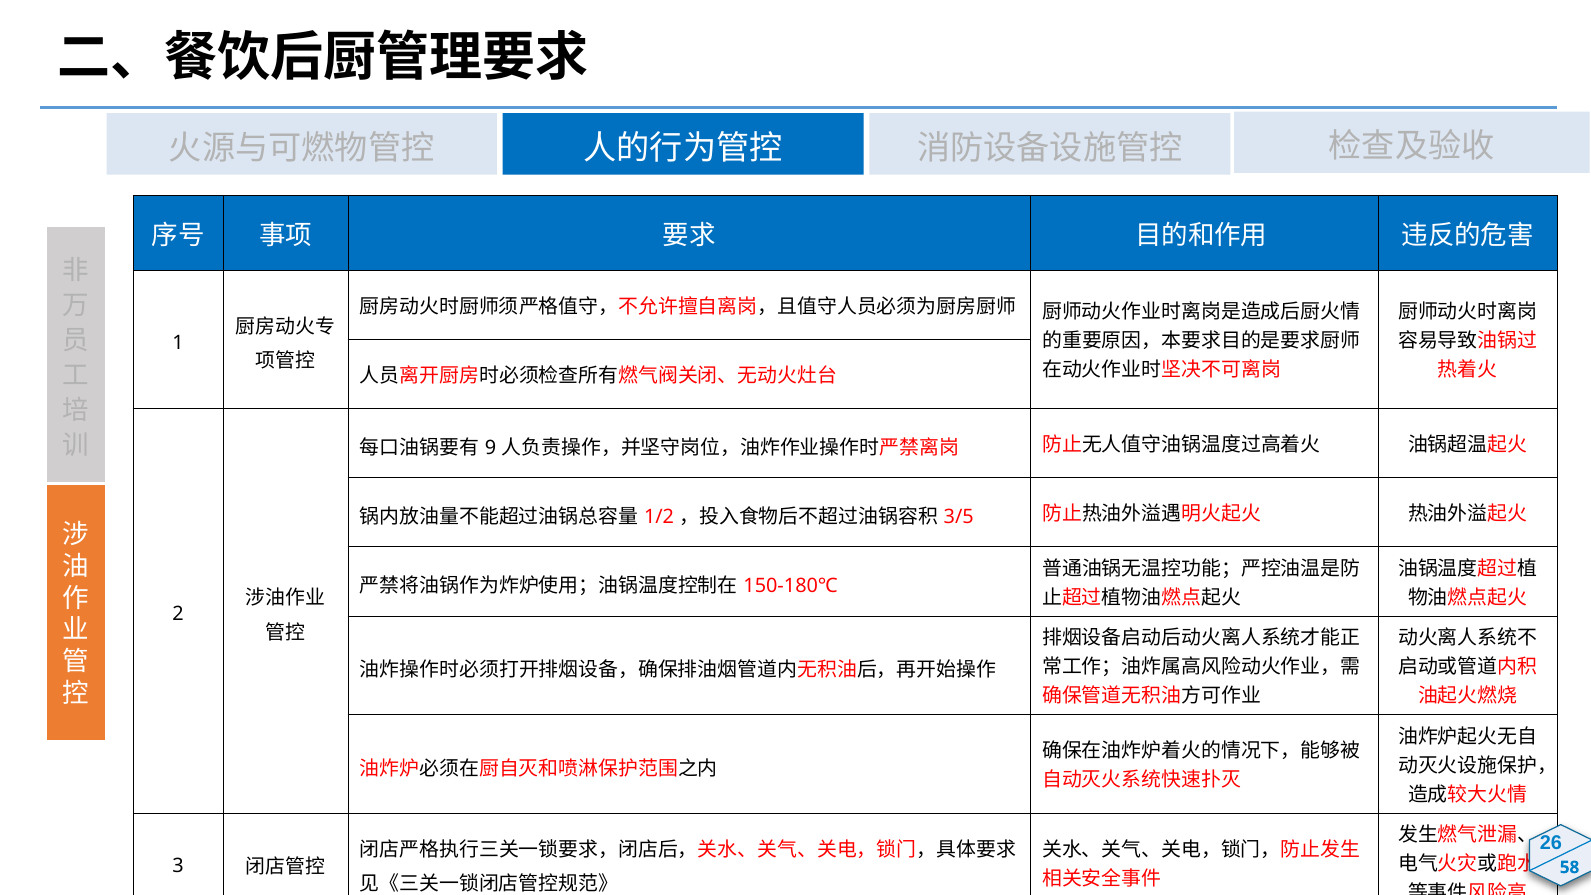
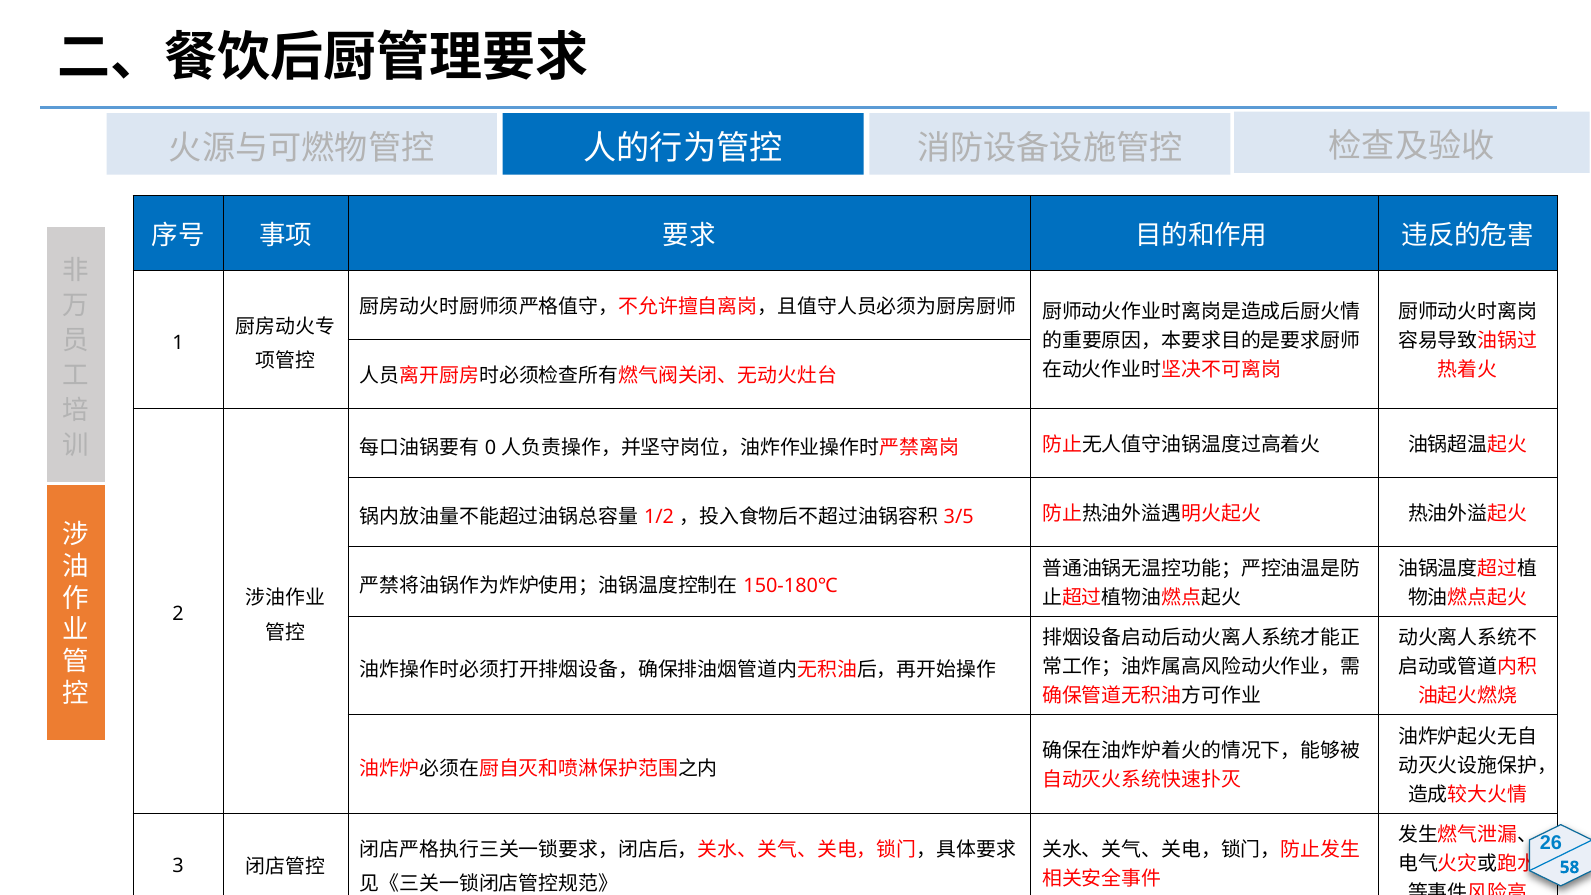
9: 9 -> 0 (491, 448)
